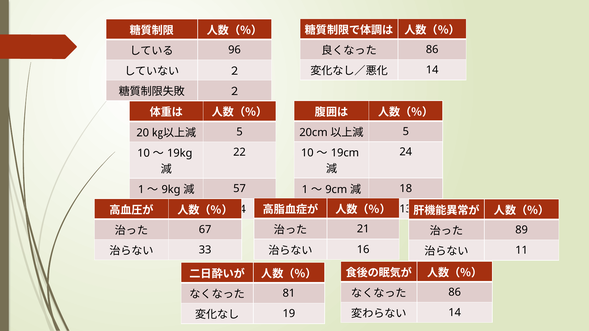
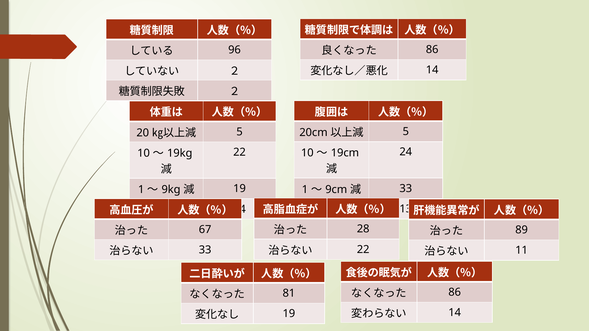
18: 18 -> 33 (406, 189)
57: 57 -> 19 (240, 189)
21: 21 -> 28 (363, 229)
16: 16 -> 22 (363, 250)
